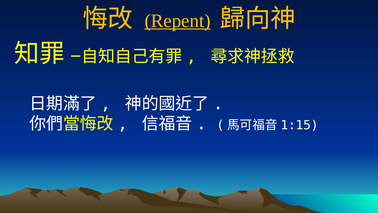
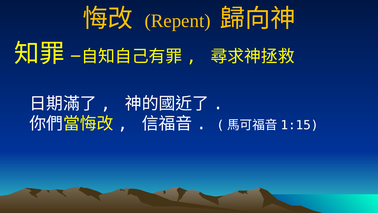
Repent underline: present -> none (178, 21)
